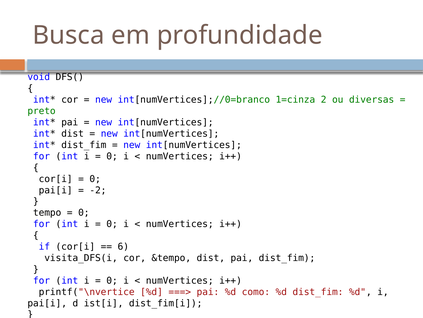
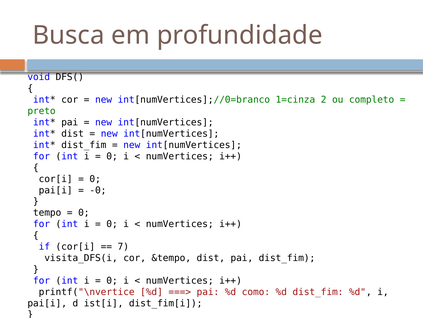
diversas: diversas -> completo (372, 100)
-2: -2 -> -0 (98, 190)
6: 6 -> 7 (123, 246)
